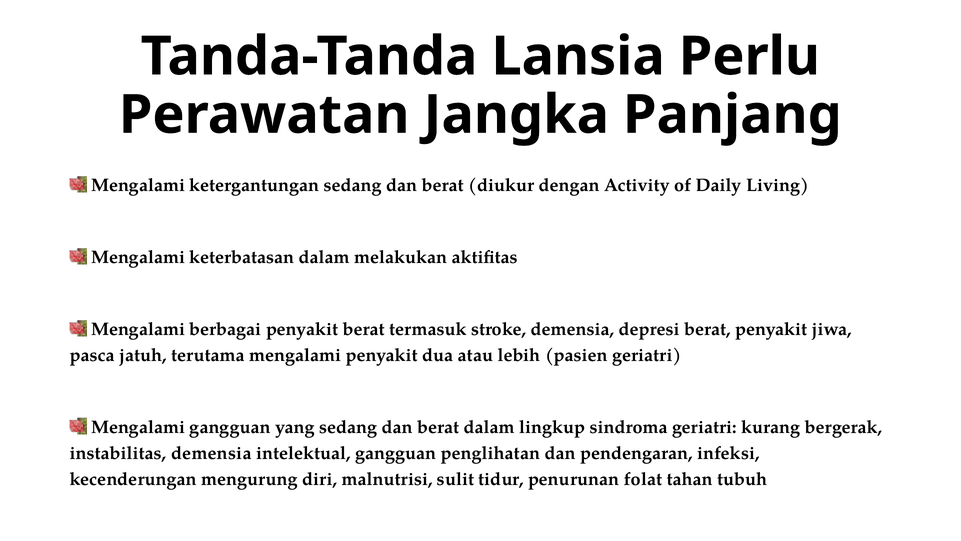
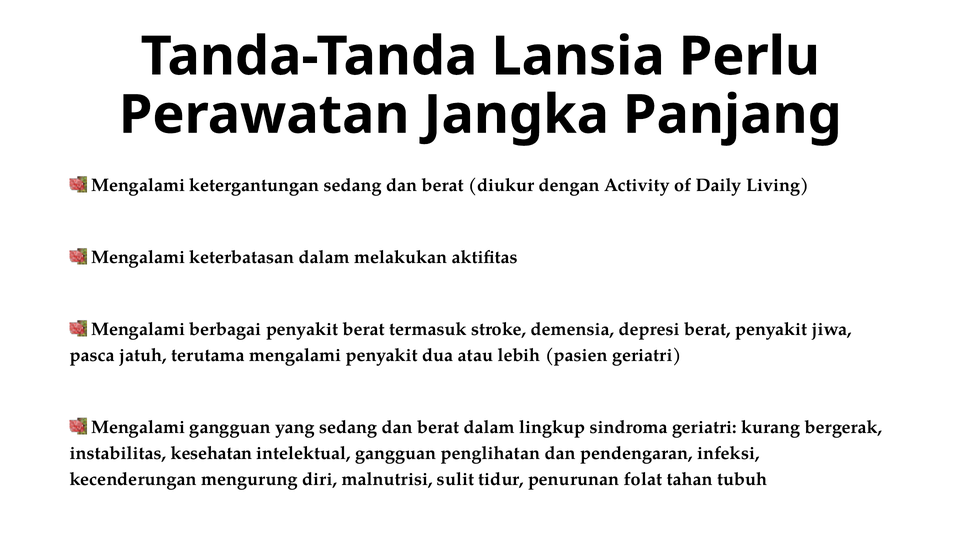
instabilitas demensia: demensia -> kesehatan (212, 453)
